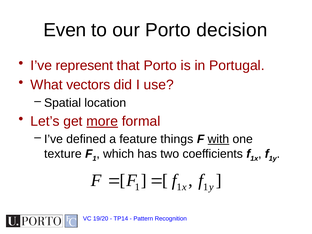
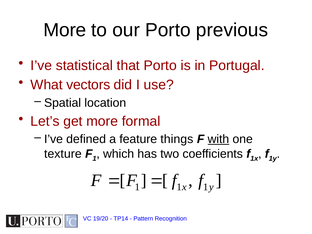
Even: Even -> More (65, 30)
decision: decision -> previous (232, 30)
represent: represent -> statistical (84, 65)
more underline: present -> none (102, 121)
